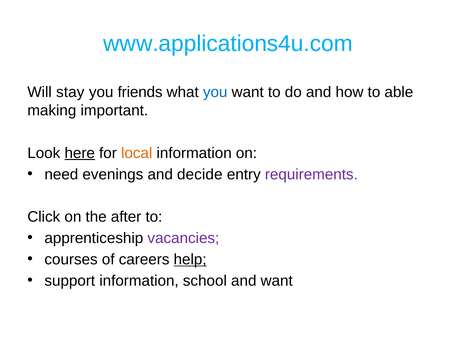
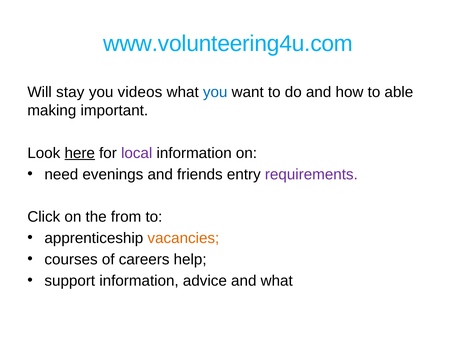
www.applications4u.com: www.applications4u.com -> www.volunteering4u.com (228, 44)
friends: friends -> videos (140, 92)
local colour: orange -> purple (137, 153)
decide: decide -> friends (200, 174)
after: after -> from (126, 217)
vacancies colour: purple -> orange (183, 238)
help underline: present -> none (190, 259)
school: school -> advice (205, 281)
and want: want -> what (277, 281)
